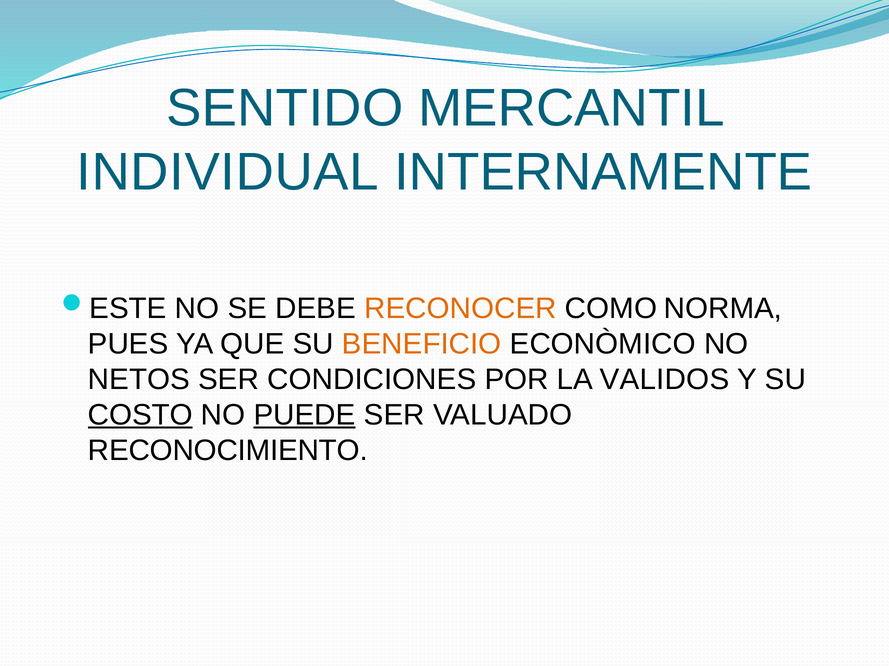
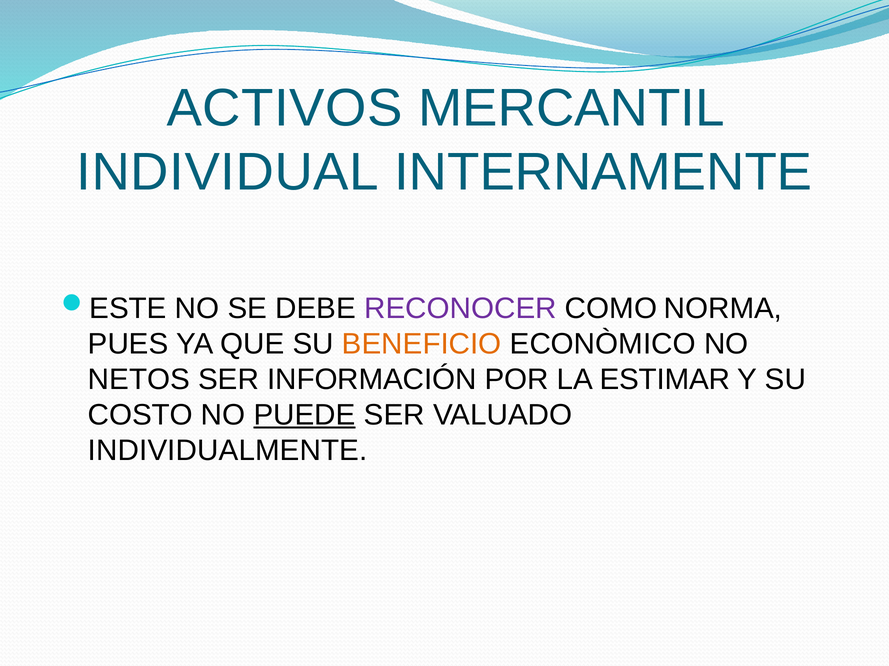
SENTIDO: SENTIDO -> ACTIVOS (285, 109)
RECONOCER colour: orange -> purple (460, 309)
CONDICIONES: CONDICIONES -> INFORMACIÓN (372, 380)
VALIDOS: VALIDOS -> ESTIMAR (665, 380)
COSTO underline: present -> none (140, 415)
RECONOCIMIENTO: RECONOCIMIENTO -> INDIVIDUALMENTE (228, 451)
